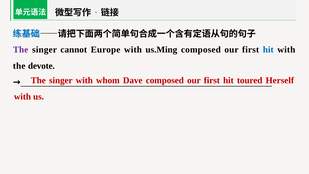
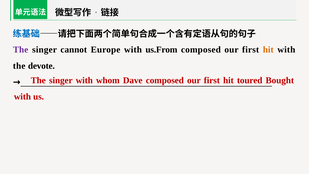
us.Ming: us.Ming -> us.From (161, 50)
hit colour: blue -> orange (268, 50)
Herself: Herself -> Bought (280, 80)
